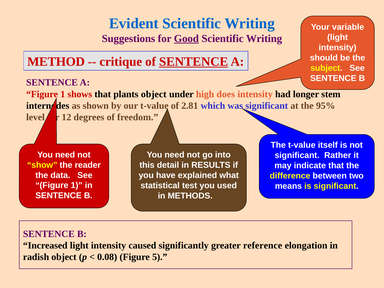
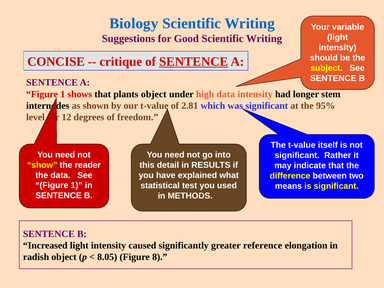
Evident: Evident -> Biology (134, 23)
Good underline: present -> none (186, 38)
METHOD: METHOD -> CONCISE (56, 62)
high does: does -> data (226, 94)
0.08: 0.08 -> 8.05 (107, 257)
5: 5 -> 8 (160, 257)
